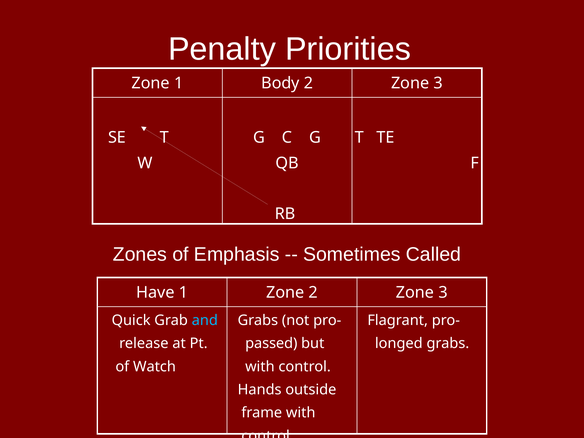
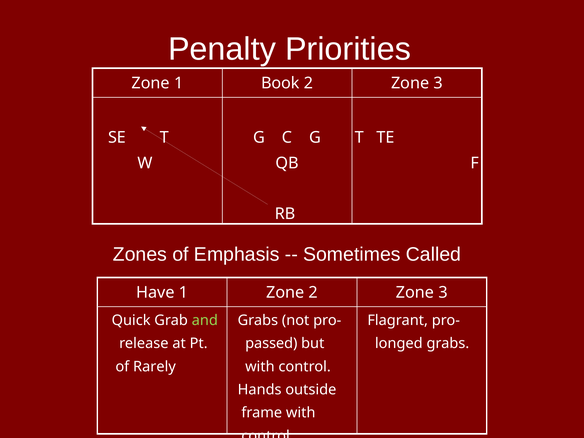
Body: Body -> Book (280, 83)
and colour: light blue -> light green (205, 320)
Watch: Watch -> Rarely (154, 367)
